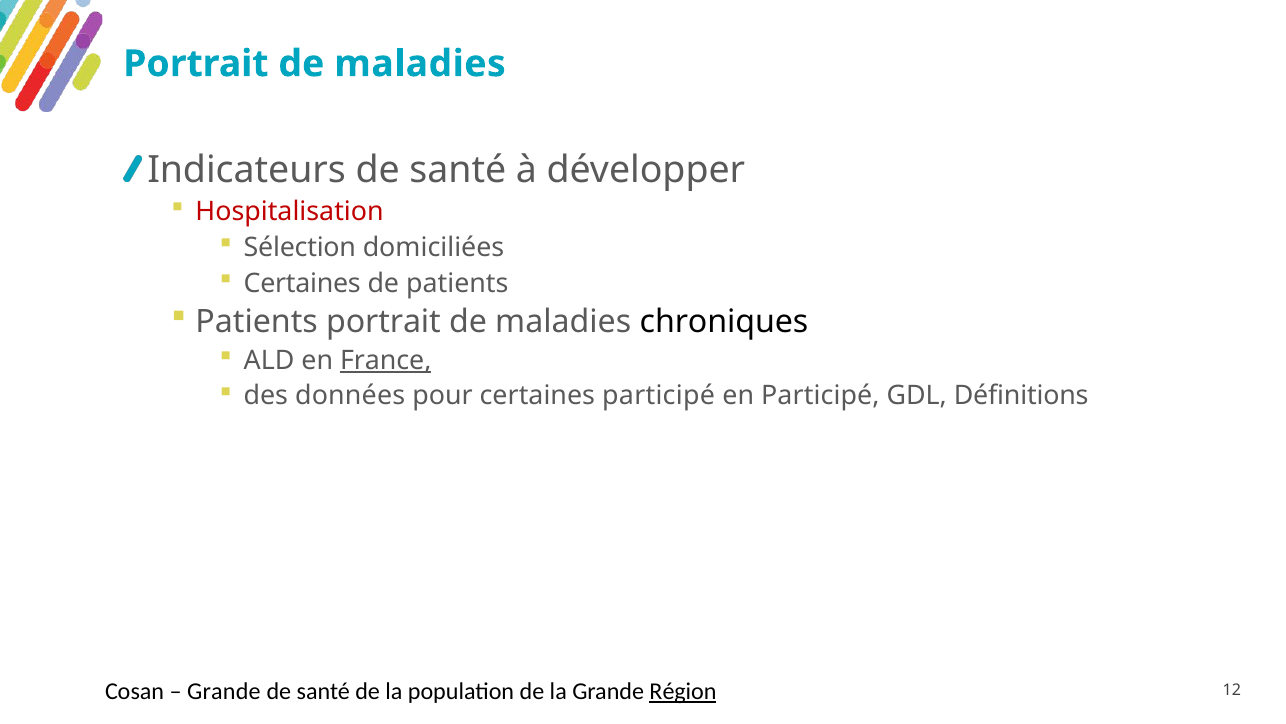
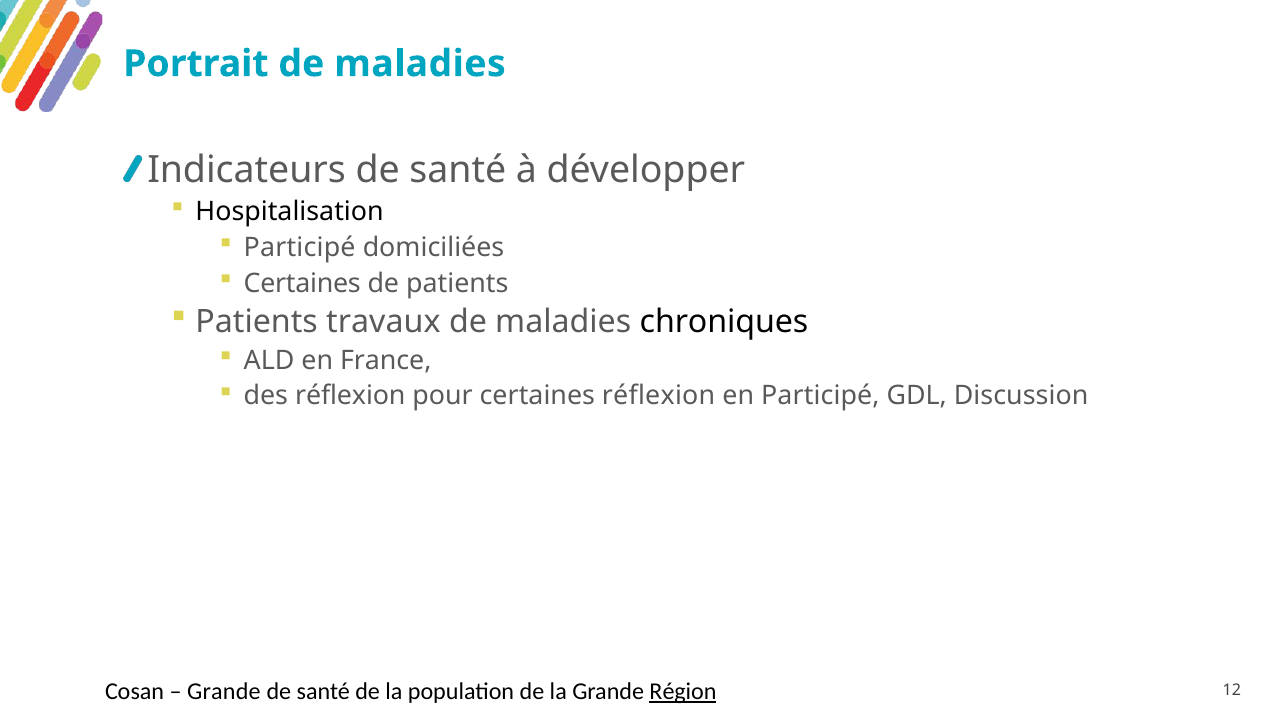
Hospitalisation colour: red -> black (290, 212)
Sélection: Sélection -> Participé (300, 247)
Patients portrait: portrait -> travaux (383, 322)
France underline: present -> none (386, 360)
des données: données -> réflexion (350, 396)
certaines participé: participé -> réflexion (659, 396)
Définitions: Définitions -> Discussion (1021, 396)
